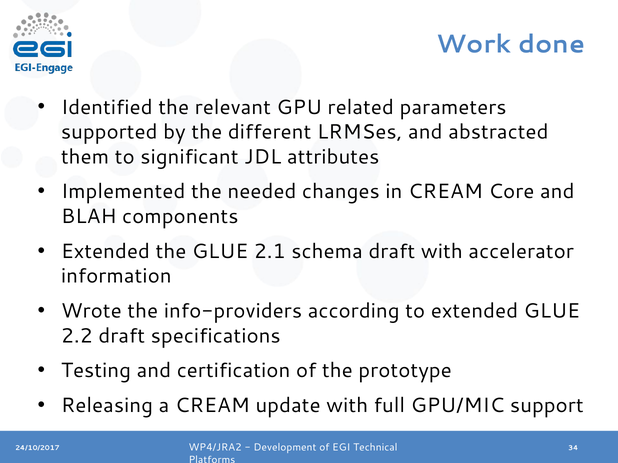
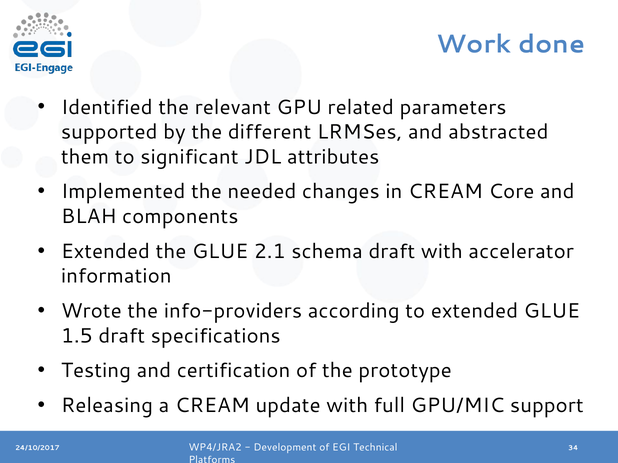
2.2: 2.2 -> 1.5 (77, 336)
